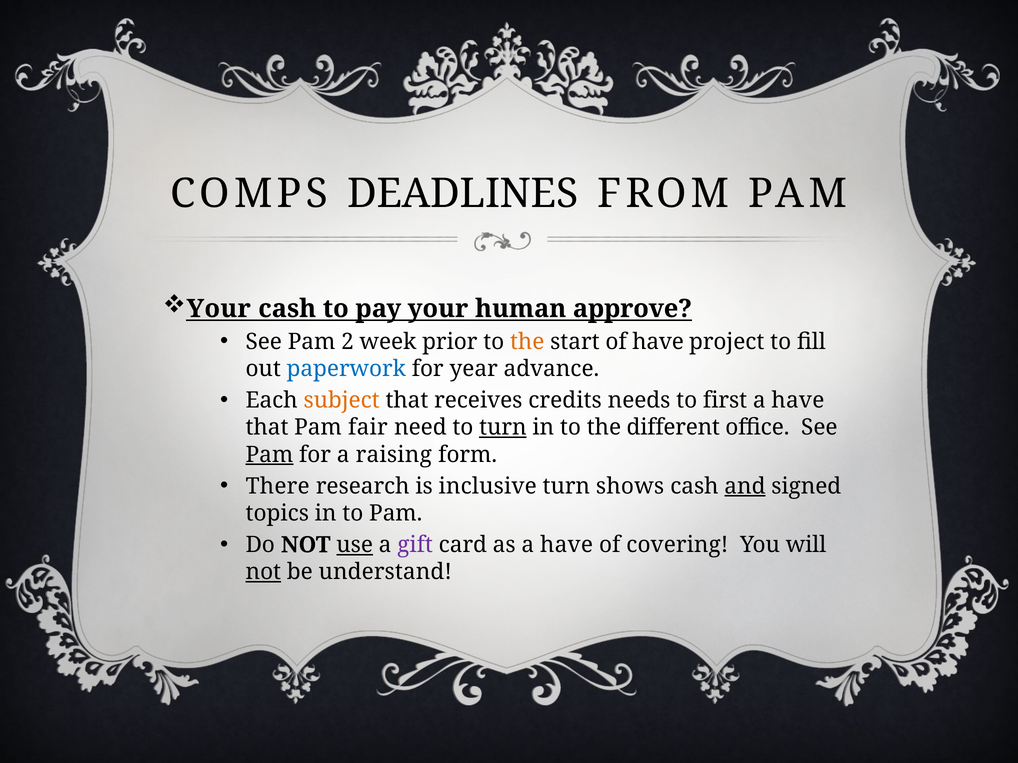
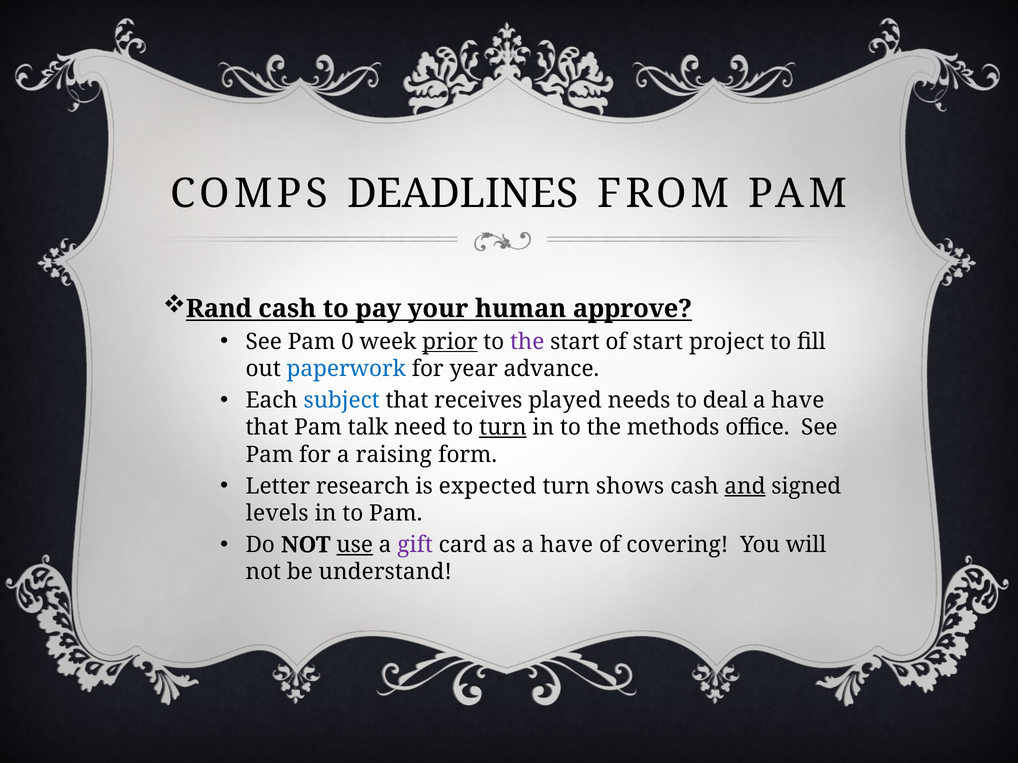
Your: Your -> Rand (219, 309)
2: 2 -> 0 (347, 342)
prior underline: none -> present (450, 342)
the colour: orange -> purple (527, 342)
of have: have -> start (658, 342)
subject colour: orange -> blue (342, 401)
credits: credits -> played (565, 401)
first: first -> deal (725, 401)
fair: fair -> talk (368, 428)
different: different -> methods (673, 428)
Pam underline: present -> none (269, 455)
There: There -> Letter (278, 487)
inclusive: inclusive -> expected (488, 487)
topics: topics -> levels (277, 514)
not underline: present -> none (263, 572)
